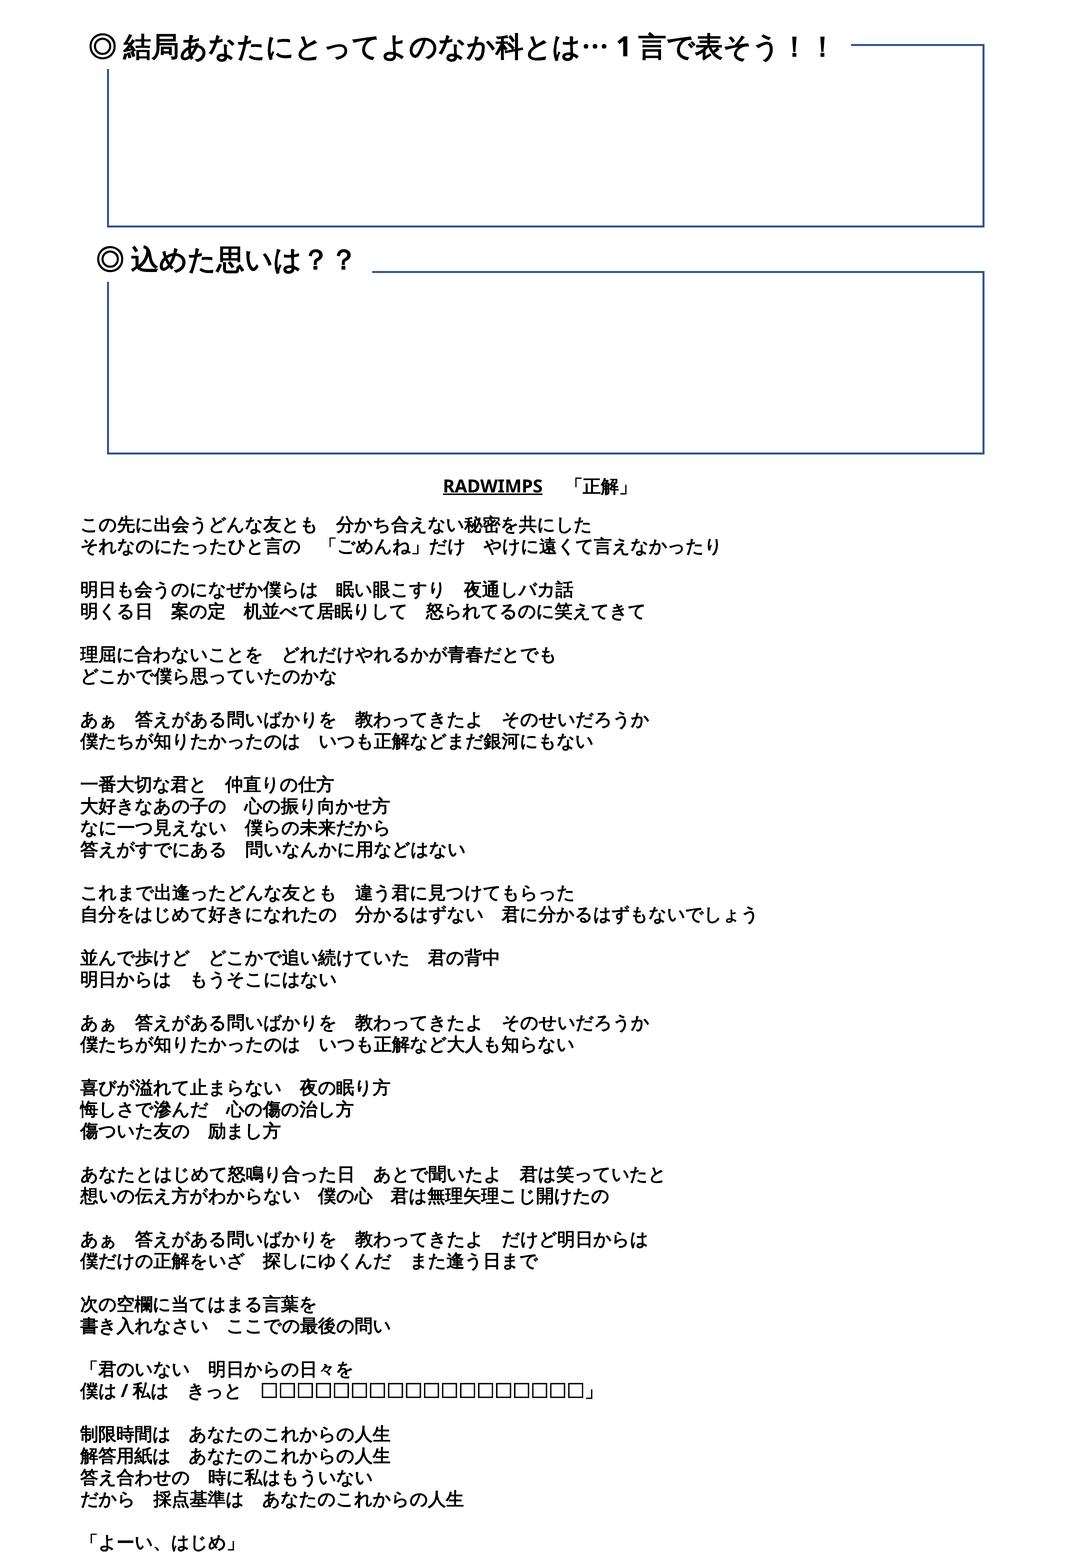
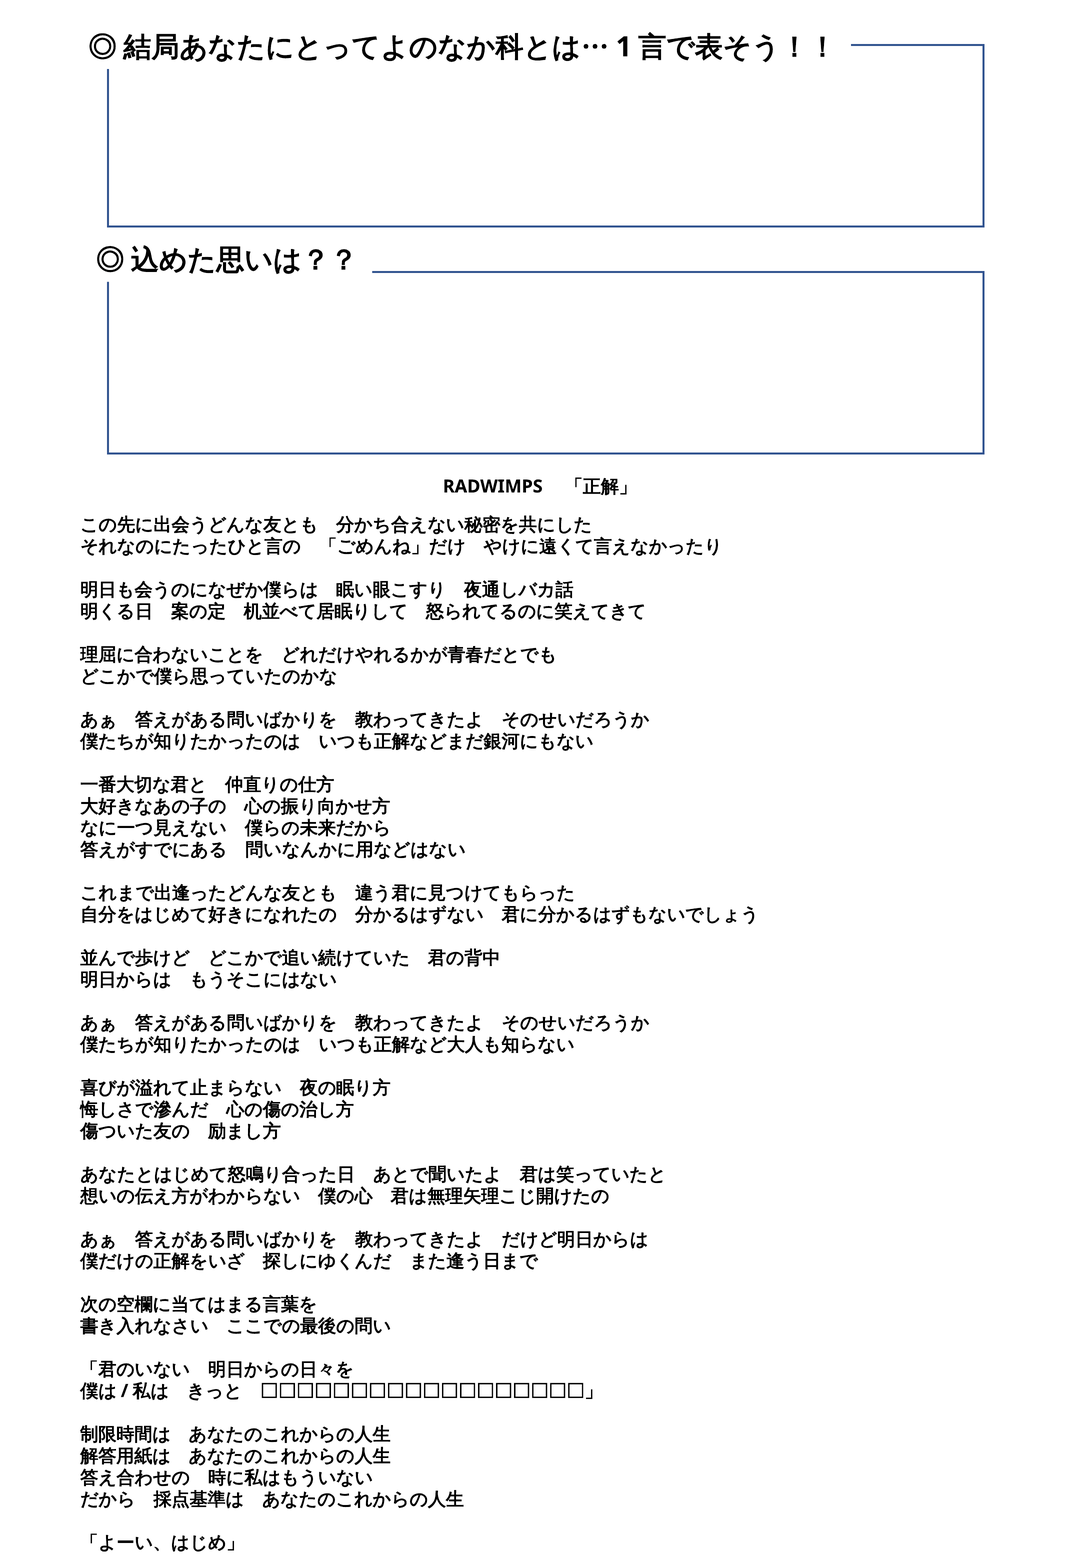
RADWIMPS underline: present -> none (493, 487)
